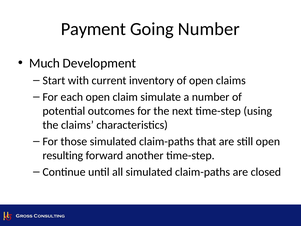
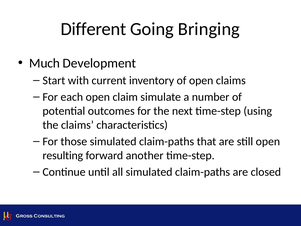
Payment: Payment -> Different (93, 29)
Going Number: Number -> Bringing (209, 29)
